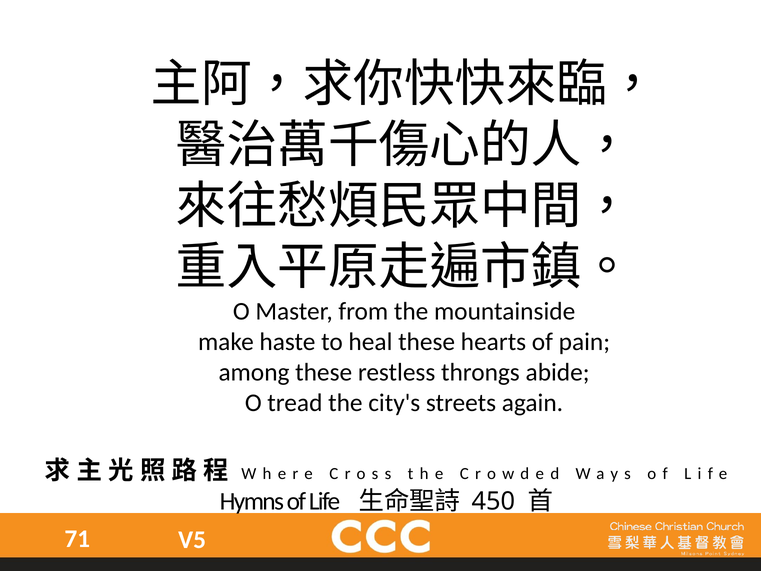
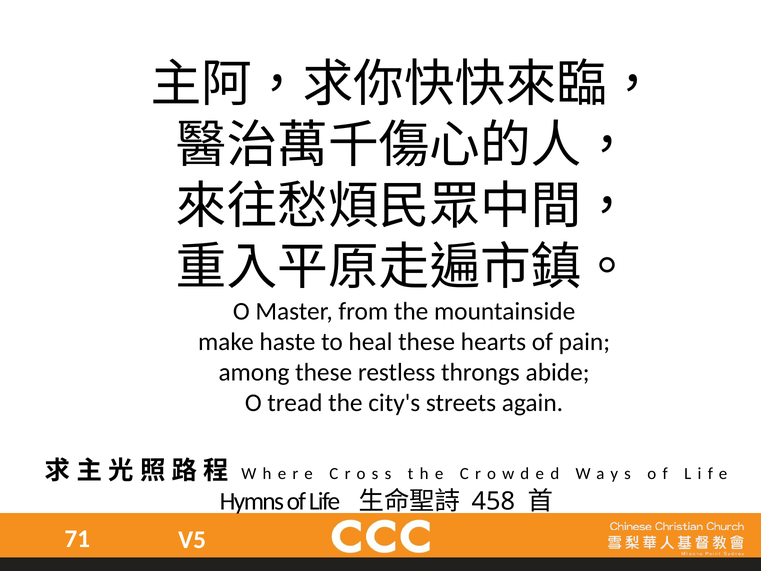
450: 450 -> 458 (494, 501)
